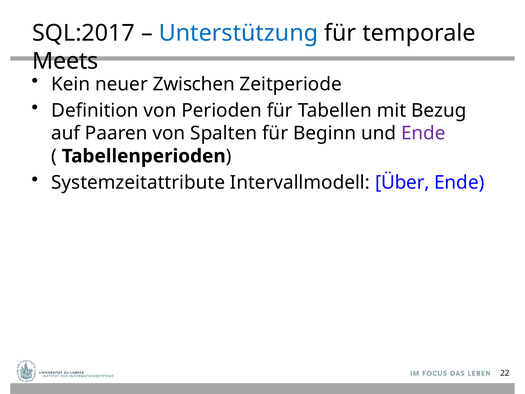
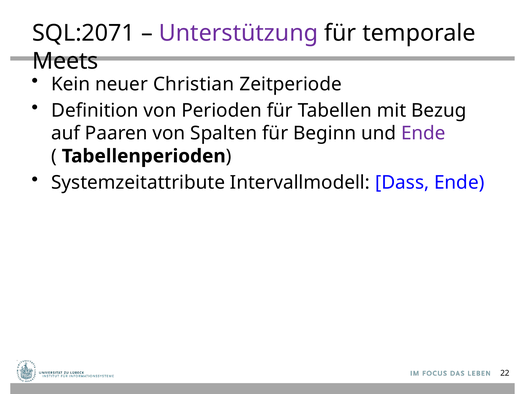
SQL:2017: SQL:2017 -> SQL:2071 (84, 33)
Unterstützung colour: blue -> purple (238, 33)
Zwischen: Zwischen -> Christian (194, 84)
Über: Über -> Dass (402, 183)
